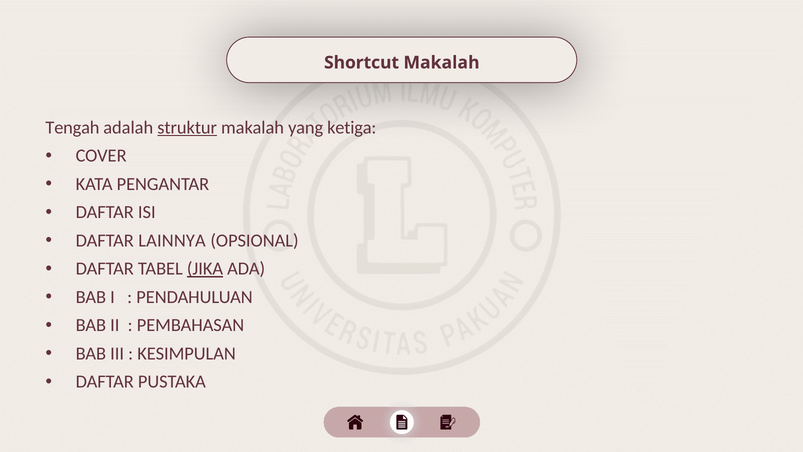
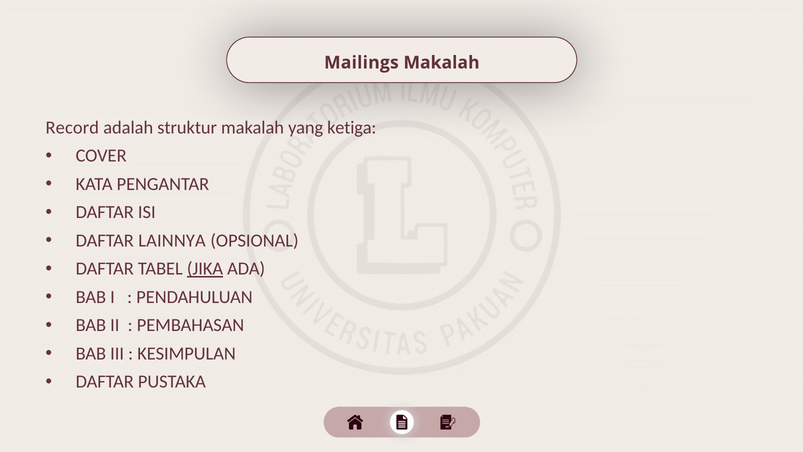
Shortcut: Shortcut -> Mailings (361, 63)
Tengah: Tengah -> Record (72, 127)
struktur underline: present -> none (187, 127)
